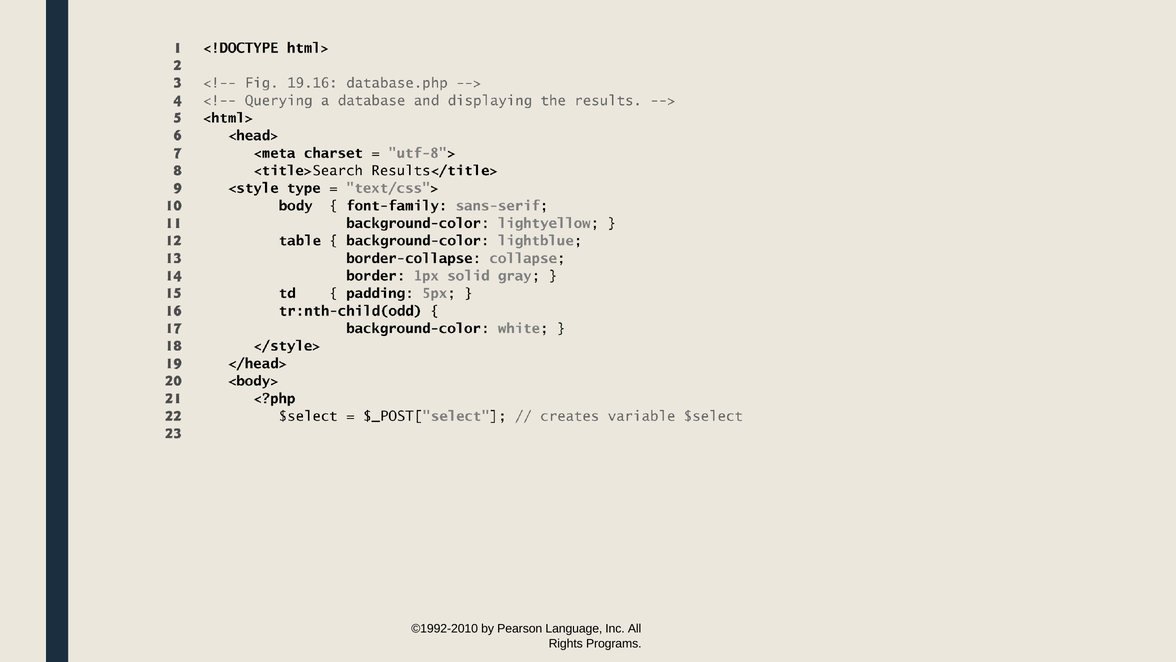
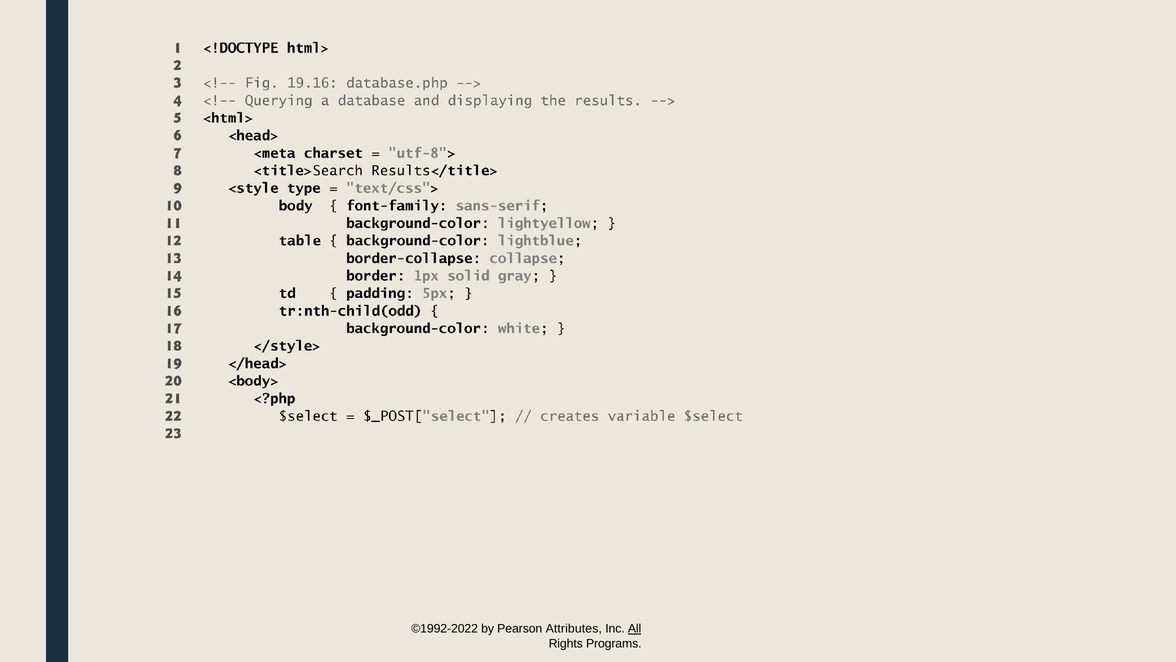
©1992-2010: ©1992-2010 -> ©1992-2022 (445, 628)
Language: Language -> Attributes (574, 628)
All underline: none -> present (635, 628)
